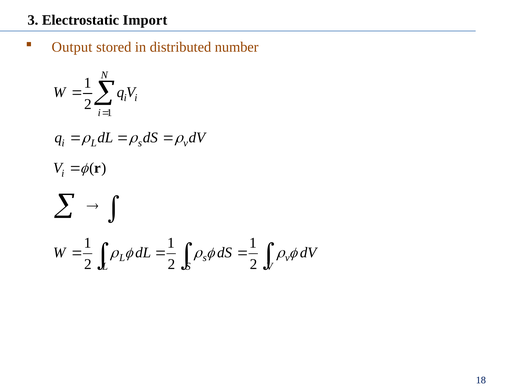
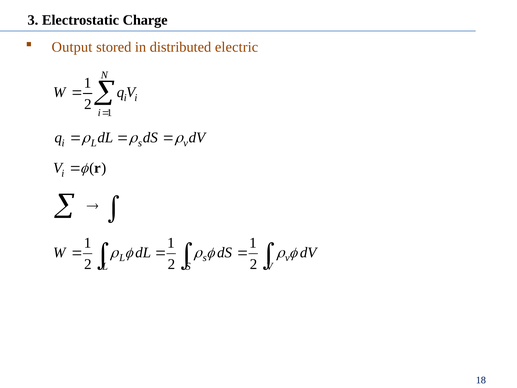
Import: Import -> Charge (145, 20)
number: number -> electric (237, 47)
